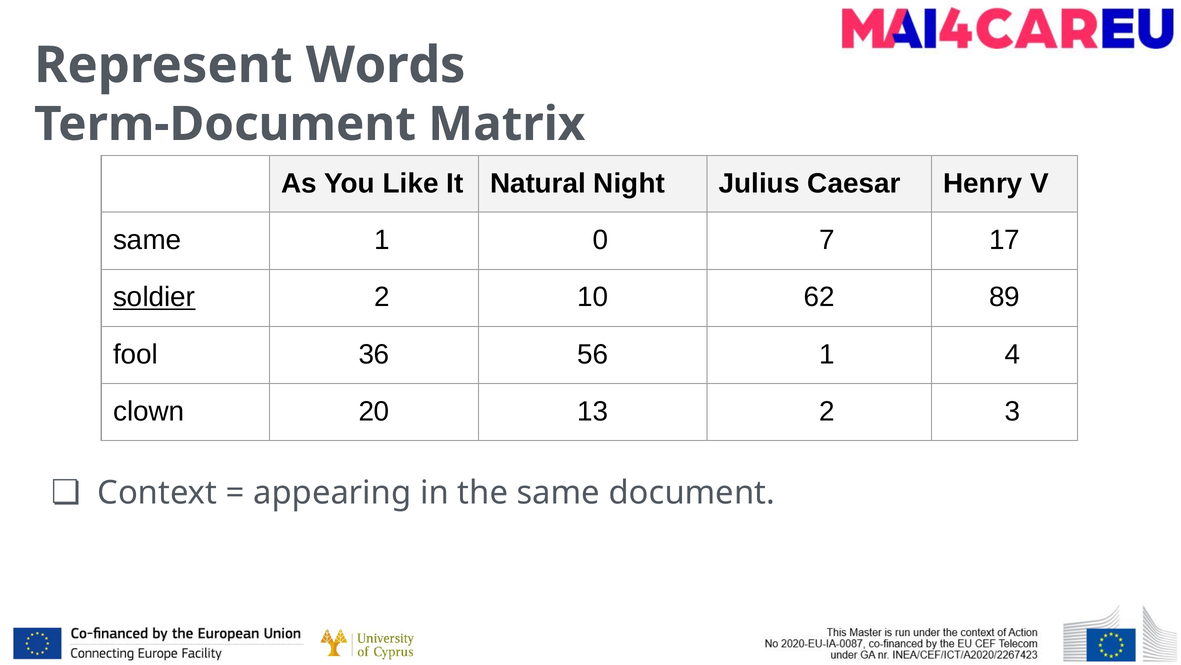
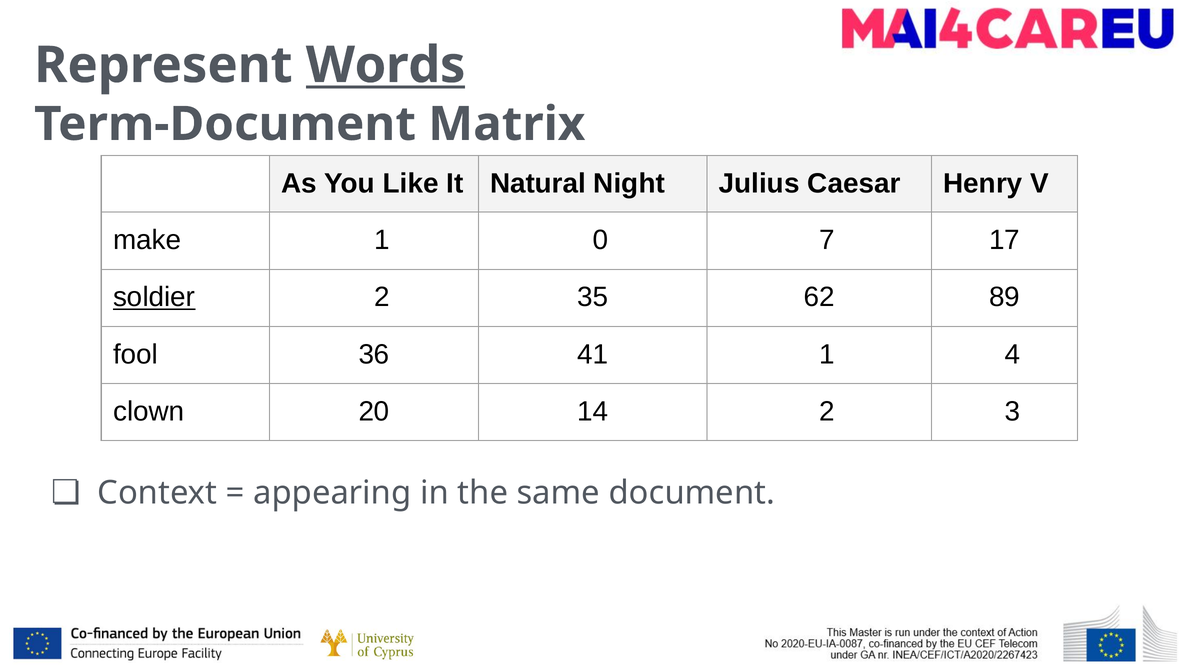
Words underline: none -> present (386, 65)
same: same -> make (147, 240)
10: 10 -> 35 (593, 297)
56: 56 -> 41 (593, 354)
13: 13 -> 14 (593, 411)
